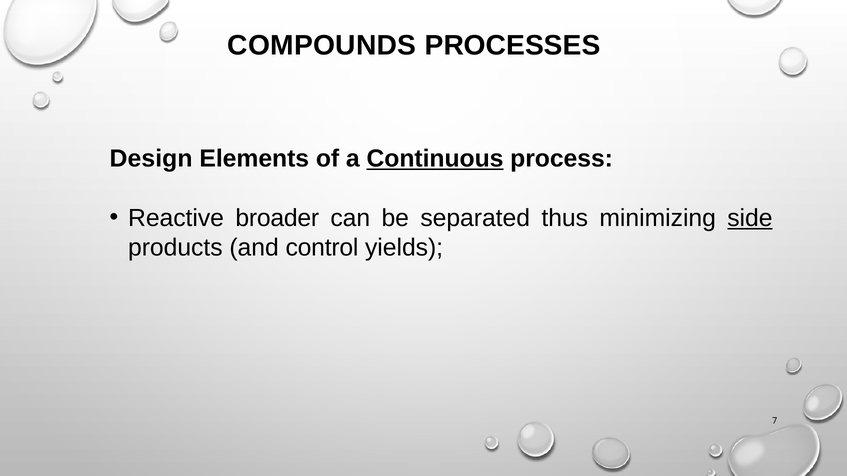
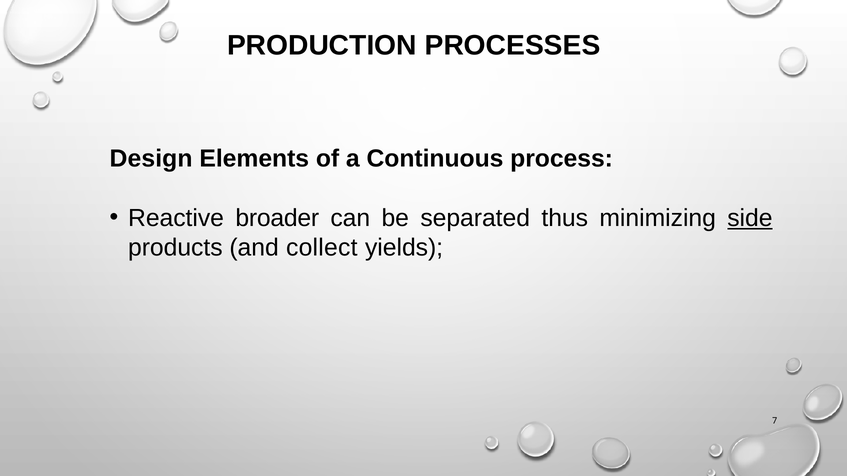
COMPOUNDS: COMPOUNDS -> PRODUCTION (322, 45)
Continuous underline: present -> none (435, 159)
control: control -> collect (322, 248)
